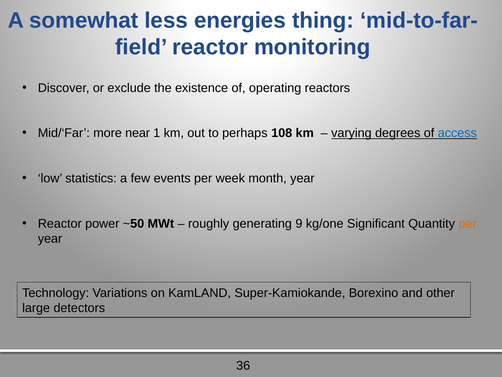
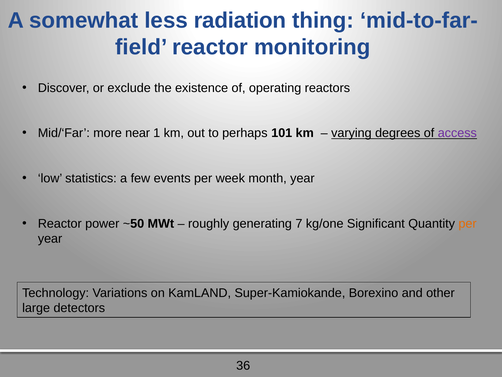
energies: energies -> radiation (240, 20)
108: 108 -> 101 (282, 133)
access colour: blue -> purple (457, 133)
9: 9 -> 7 (299, 223)
